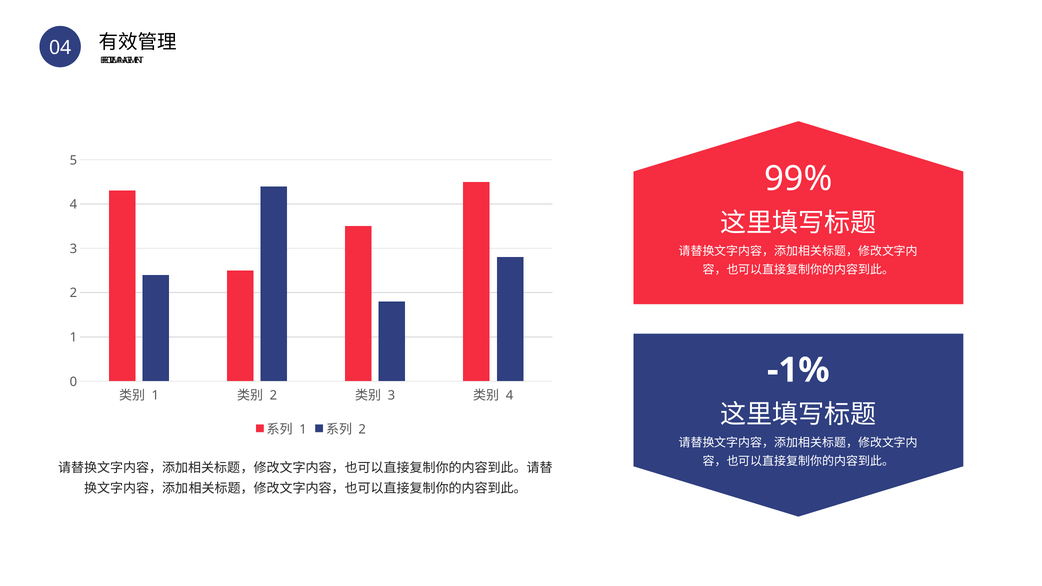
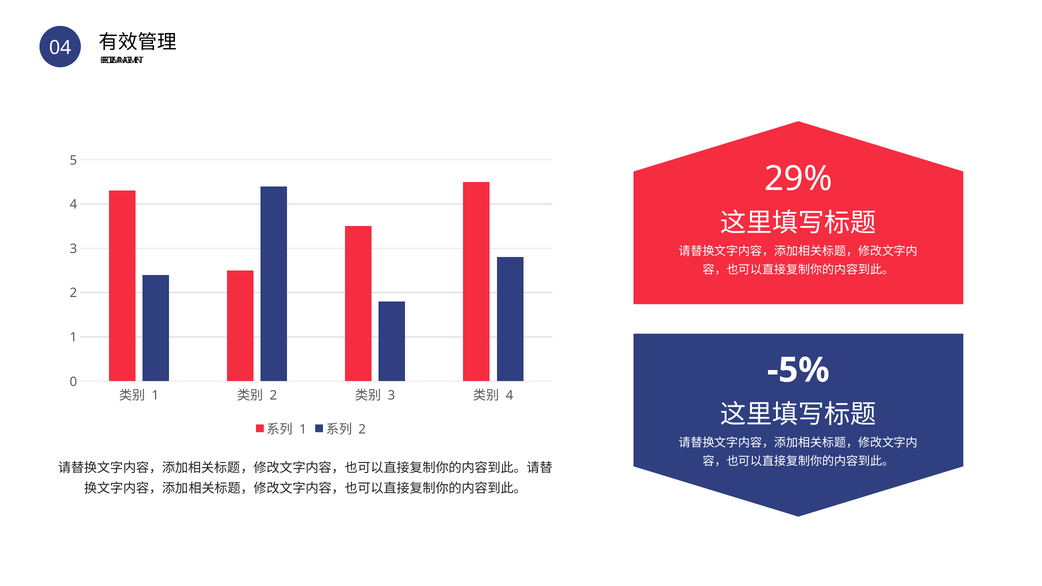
99%: 99% -> 29% (798, 179)
-1%: -1% -> -5% (798, 370)
